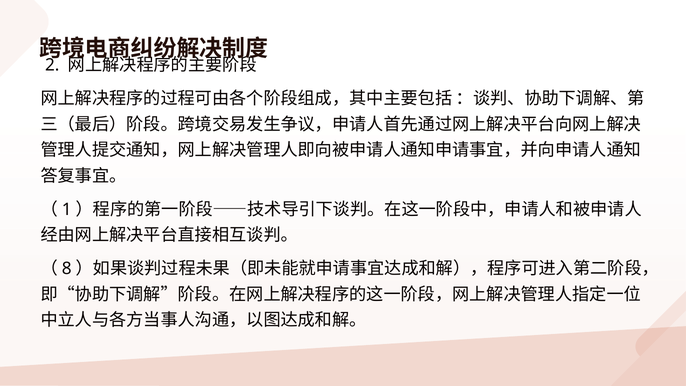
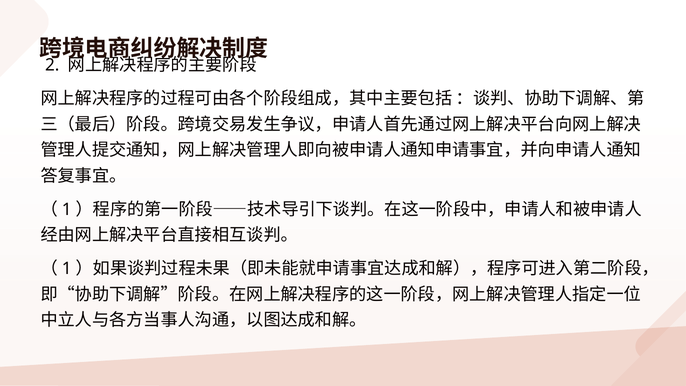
8: 8 -> 1 (67, 269)
